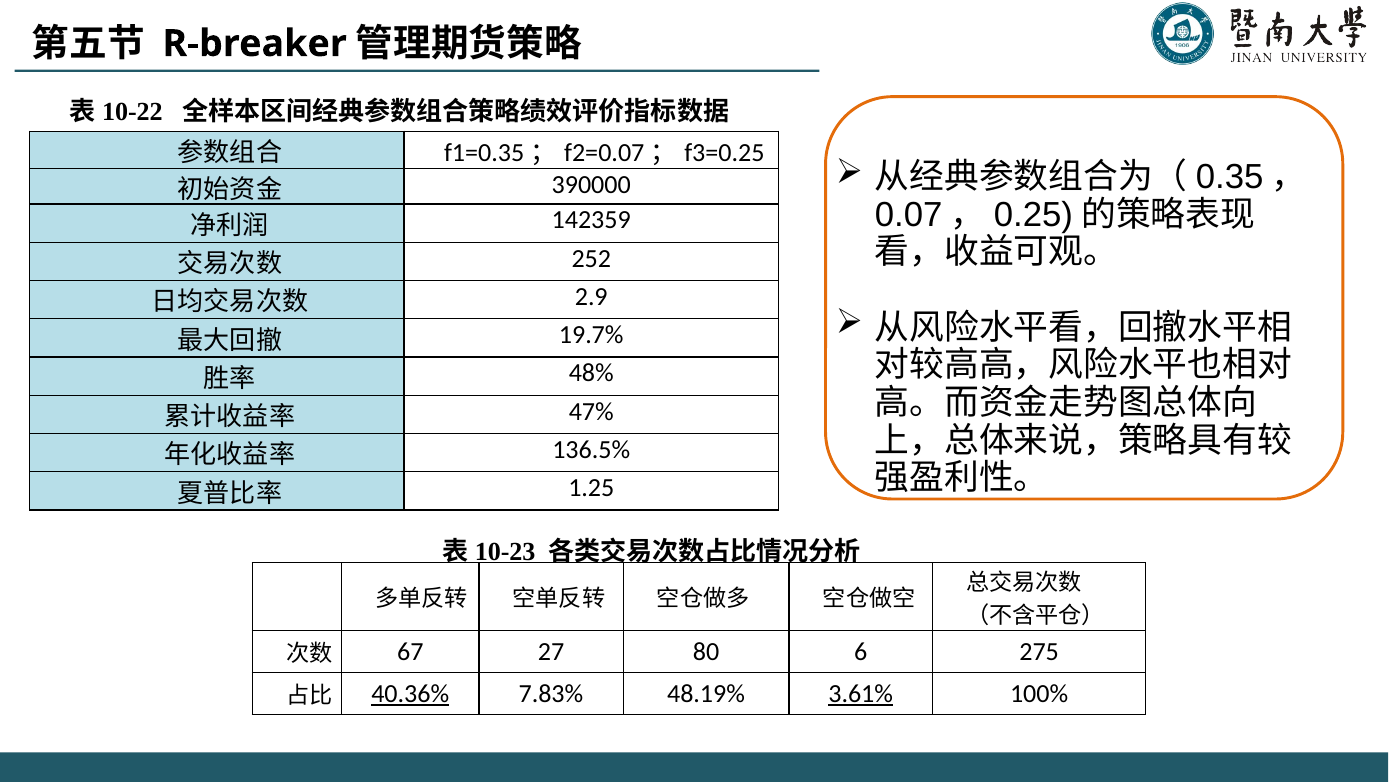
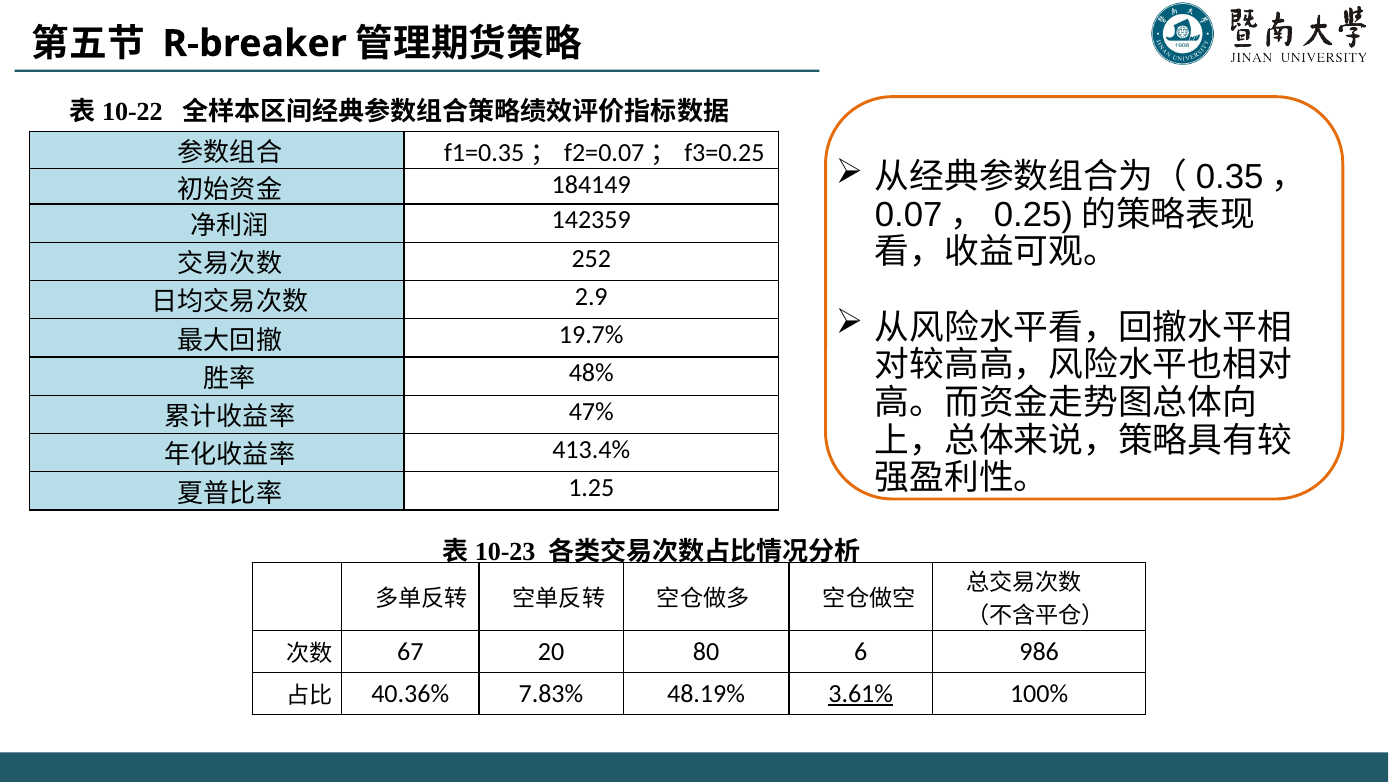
390000: 390000 -> 184149 (591, 185)
136.5%: 136.5% -> 413.4% (591, 450)
27: 27 -> 20 (551, 652)
275: 275 -> 986 (1039, 652)
40.36% underline: present -> none (410, 693)
